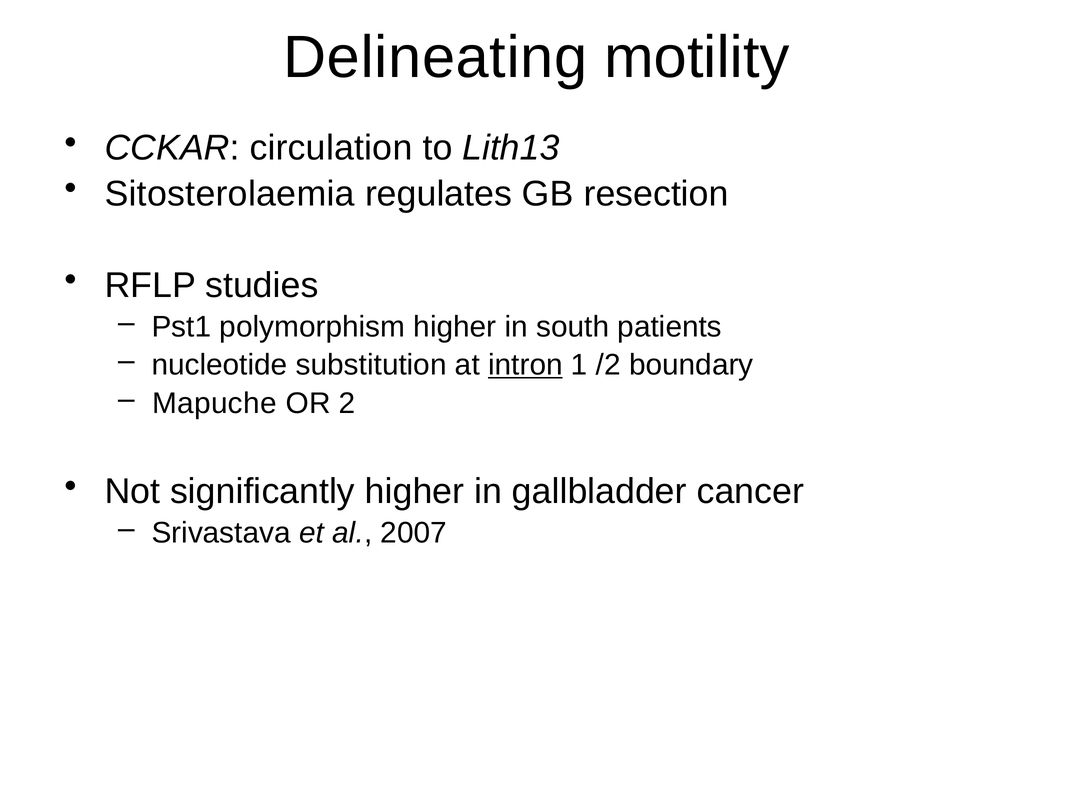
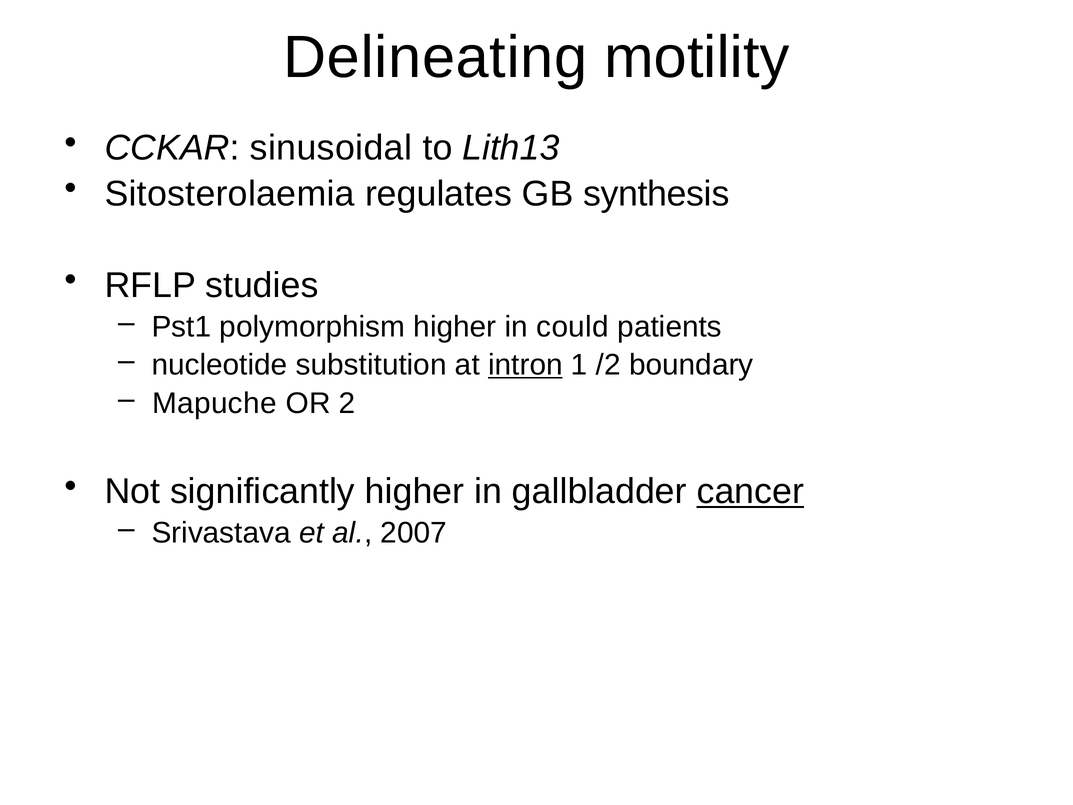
circulation: circulation -> sinusoidal (331, 148)
resection: resection -> synthesis (656, 194)
south: south -> could (573, 327)
cancer underline: none -> present (750, 491)
